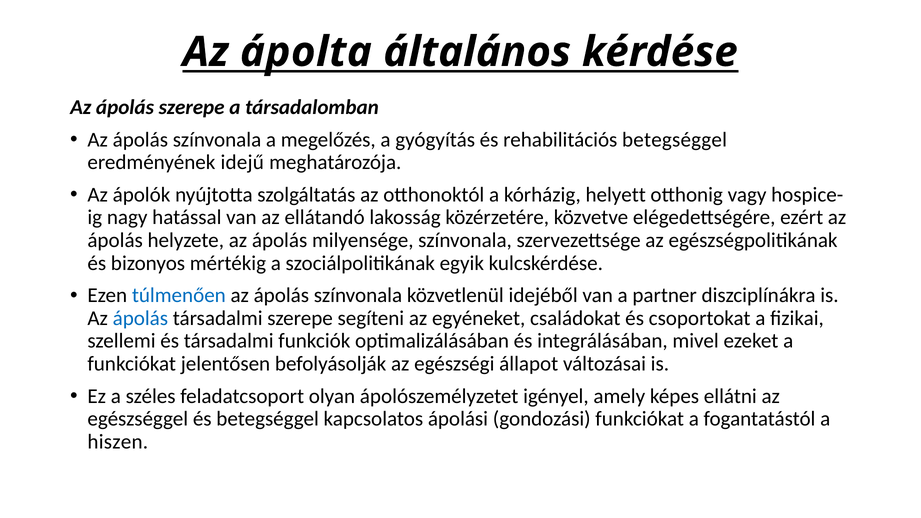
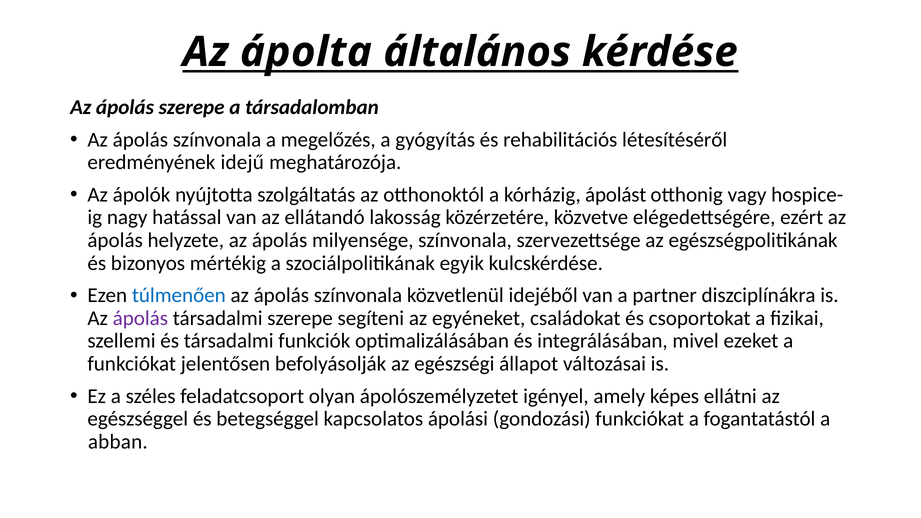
rehabilitációs betegséggel: betegséggel -> létesítéséről (675, 140)
helyett: helyett -> ápolást (616, 195)
ápolás colour: blue -> purple (140, 318)
hiszen: hiszen -> abban (118, 442)
